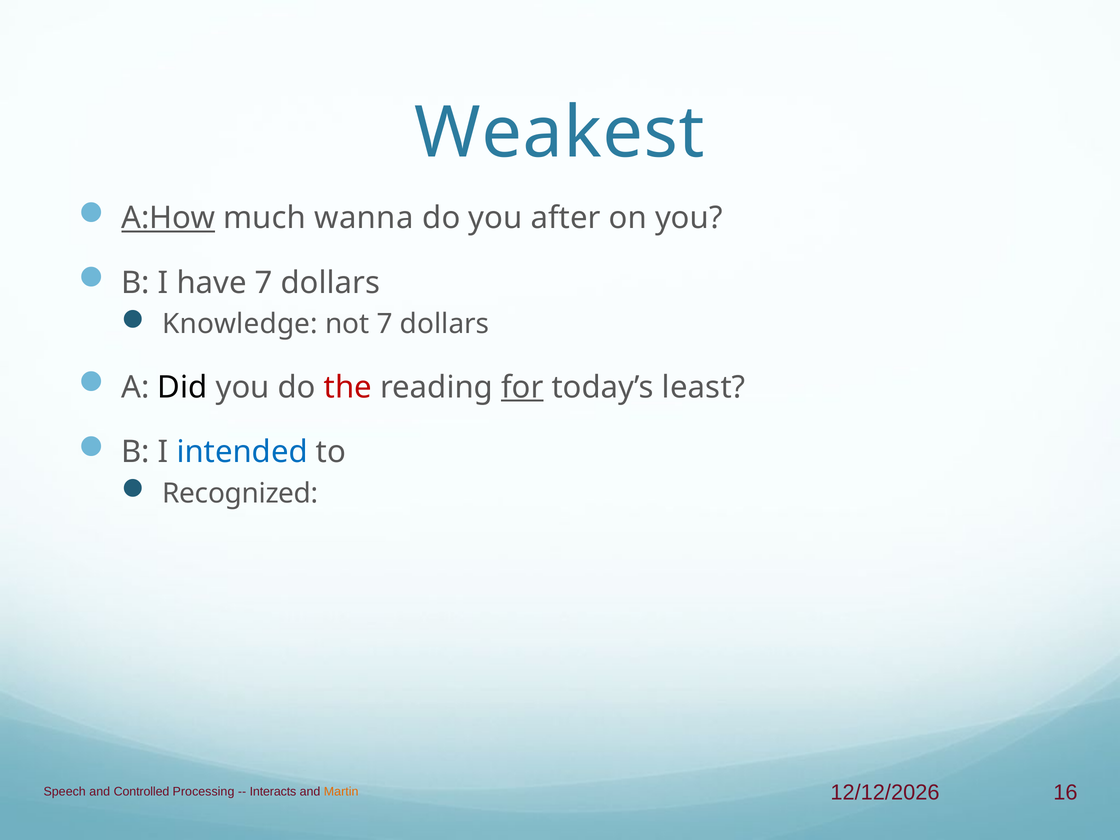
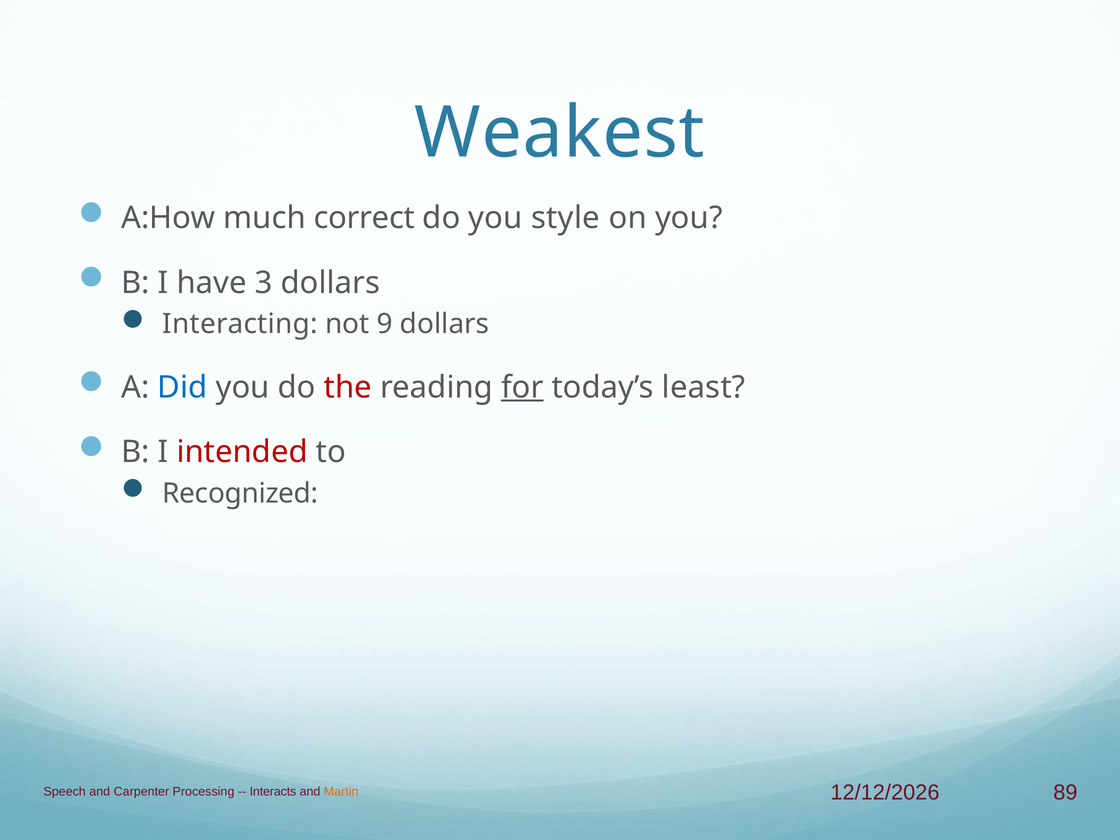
A:How underline: present -> none (168, 218)
wanna: wanna -> correct (364, 218)
after: after -> style (566, 218)
have 7: 7 -> 3 (264, 283)
Knowledge: Knowledge -> Interacting (240, 324)
not 7: 7 -> 9 (385, 324)
Did colour: black -> blue (182, 387)
intended colour: blue -> red (242, 452)
16: 16 -> 89 (1065, 793)
Controlled: Controlled -> Carpenter (141, 792)
